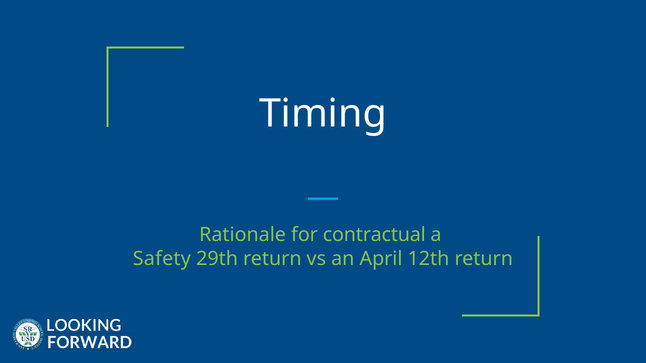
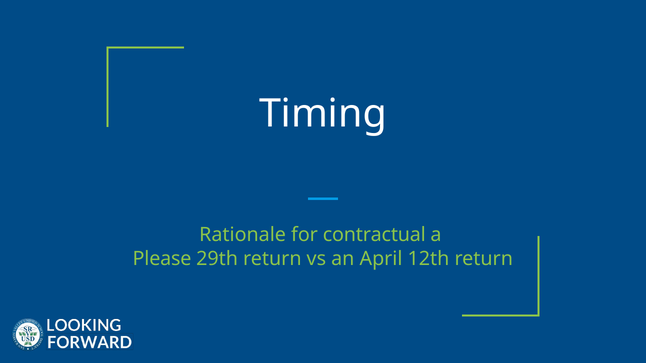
Safety: Safety -> Please (162, 259)
